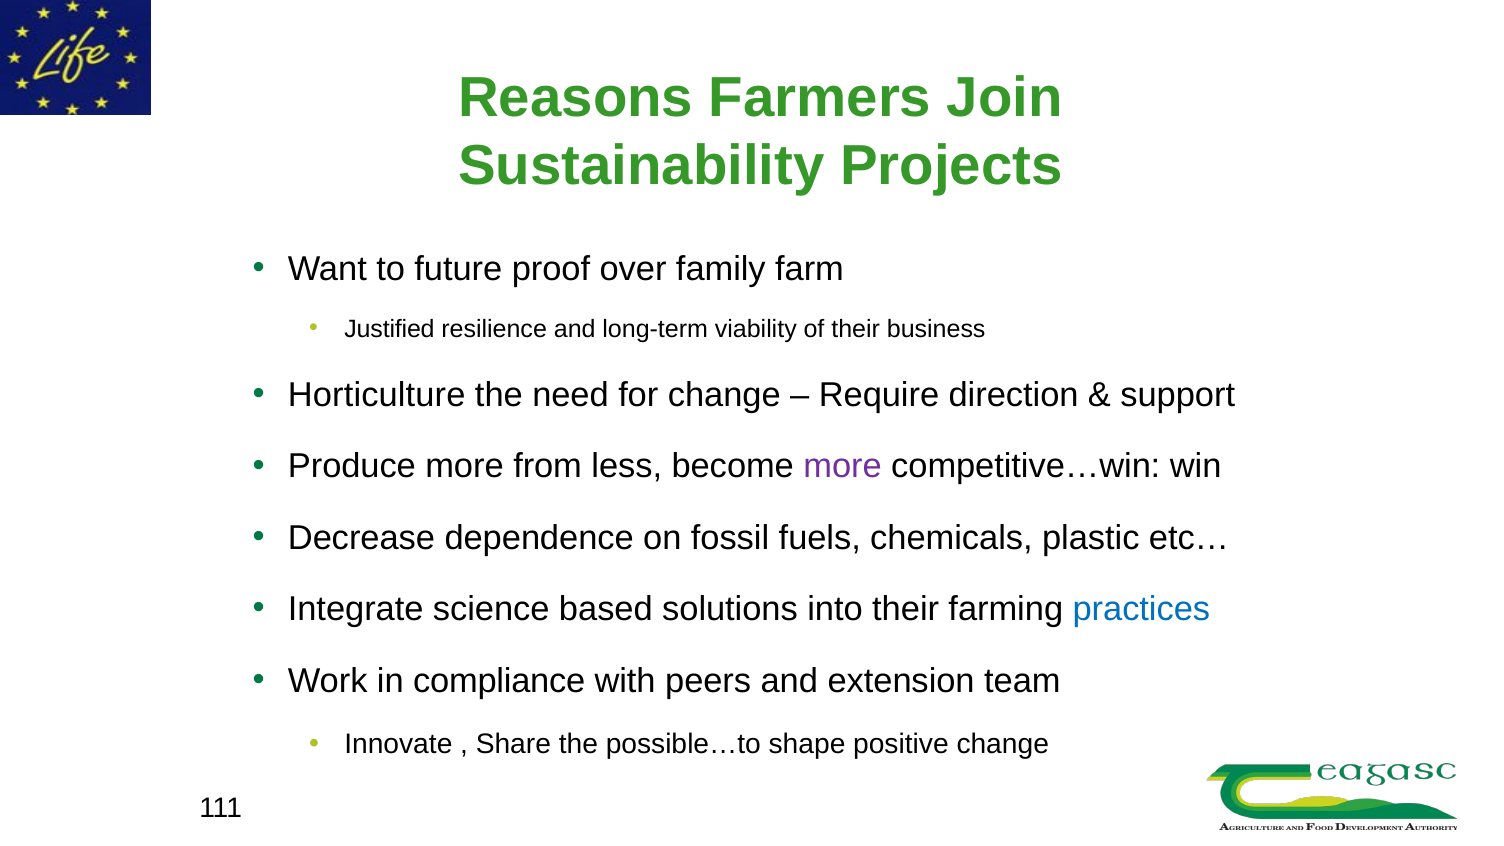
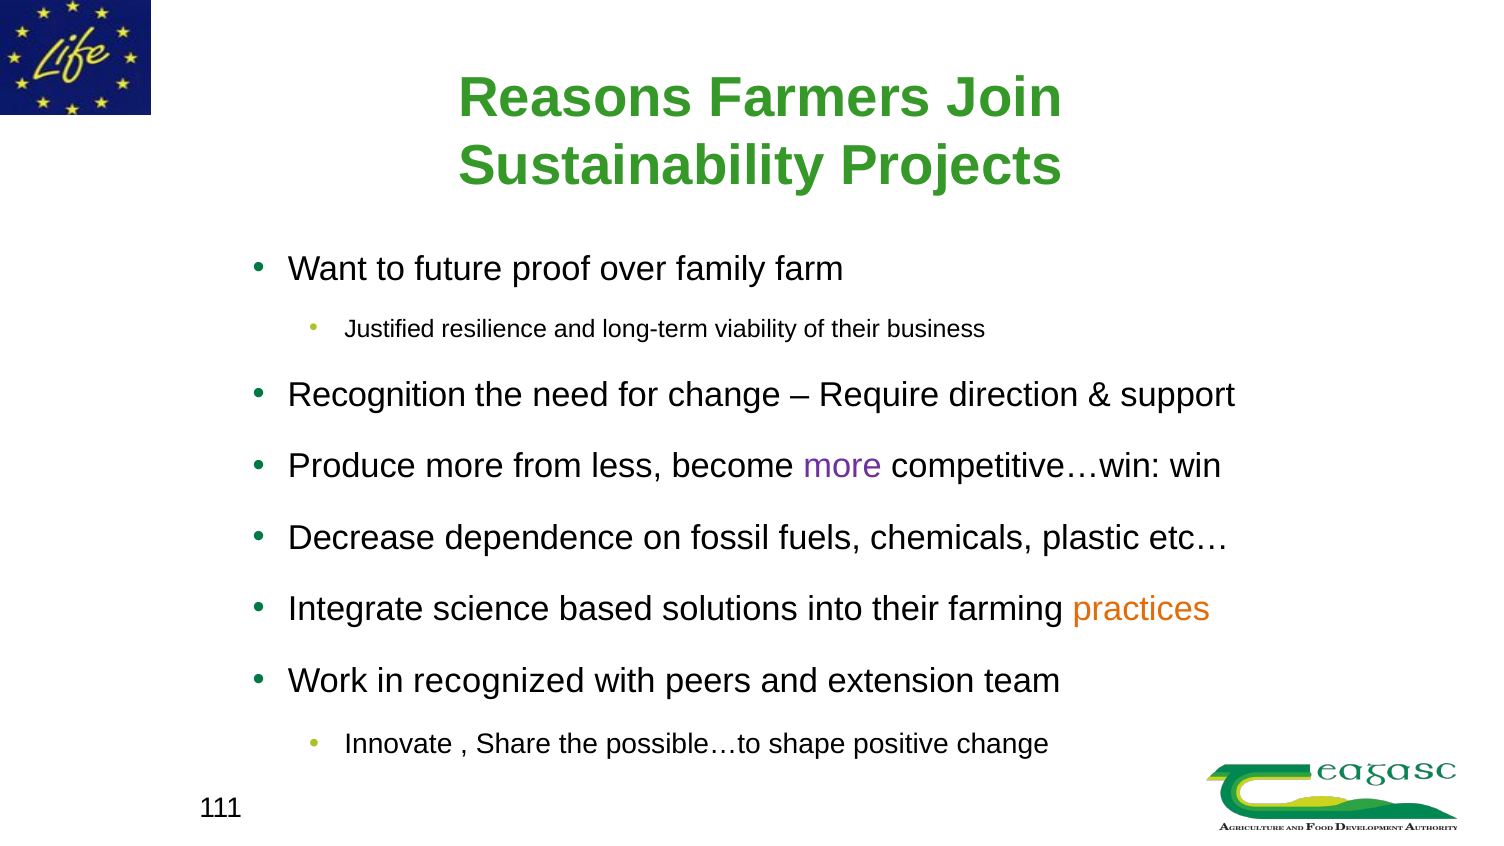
Horticulture: Horticulture -> Recognition (377, 395)
practices colour: blue -> orange (1141, 609)
compliance: compliance -> recognized (499, 681)
